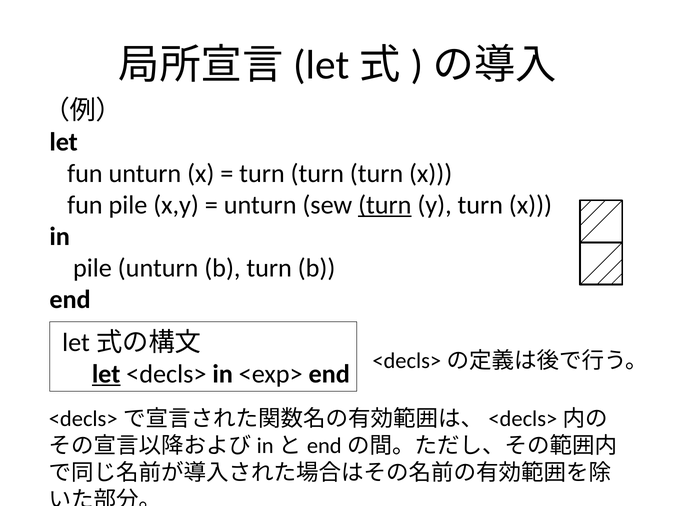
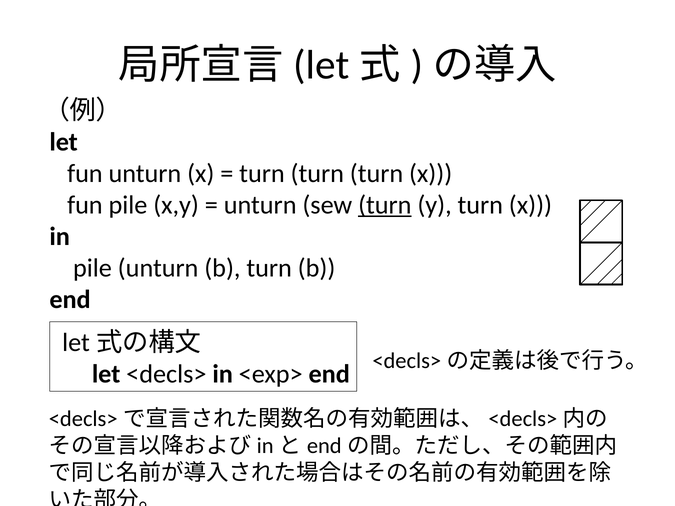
let underline: present -> none (106, 374)
